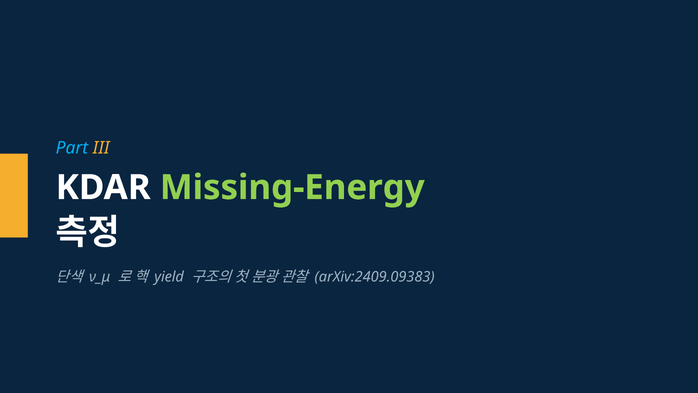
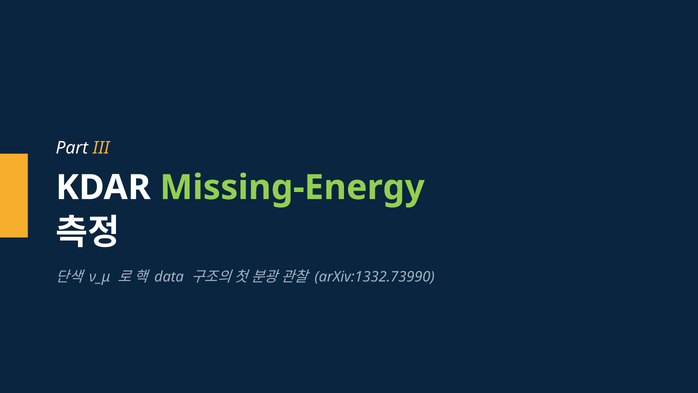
Part colour: light blue -> white (72, 148)
yield: yield -> data (169, 277)
arXiv:2409.09383: arXiv:2409.09383 -> arXiv:1332.73990 (375, 277)
